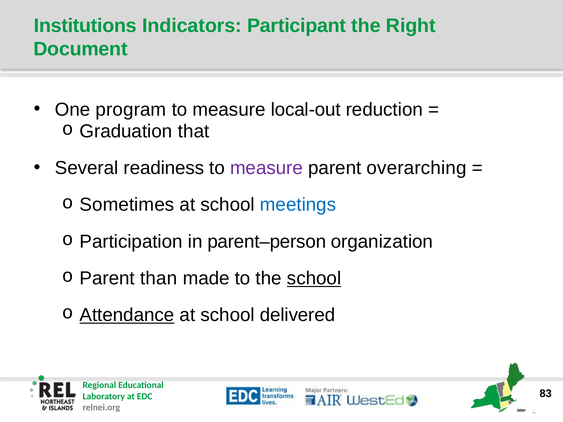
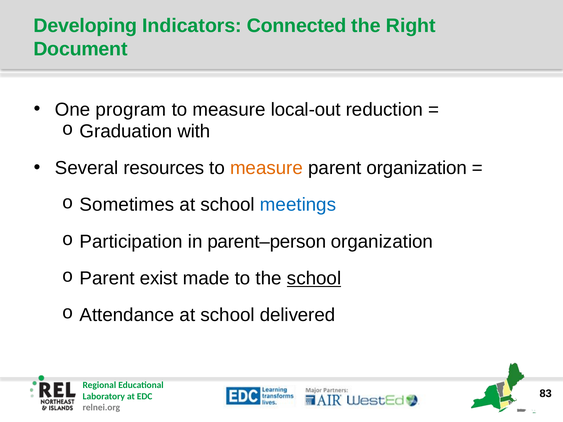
Institutions: Institutions -> Developing (85, 26)
Participant: Participant -> Connected (297, 26)
that: that -> with (194, 131)
readiness: readiness -> resources (164, 168)
measure colour: purple -> orange (267, 168)
parent overarching: overarching -> organization (417, 168)
than: than -> exist (159, 278)
Attendance underline: present -> none (127, 315)
